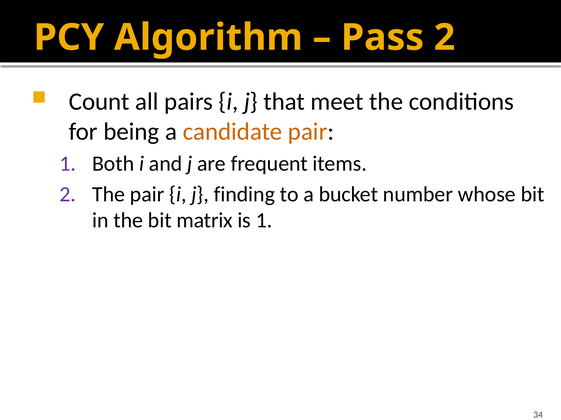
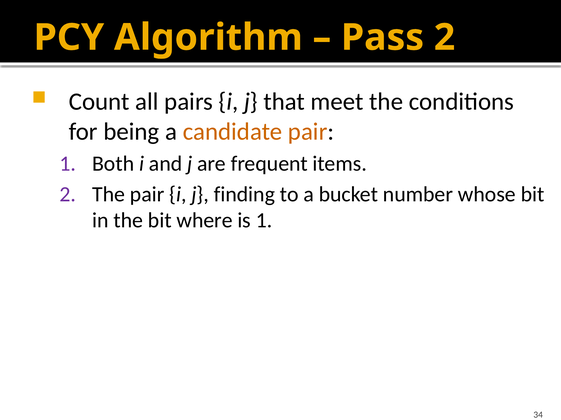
matrix: matrix -> where (205, 221)
